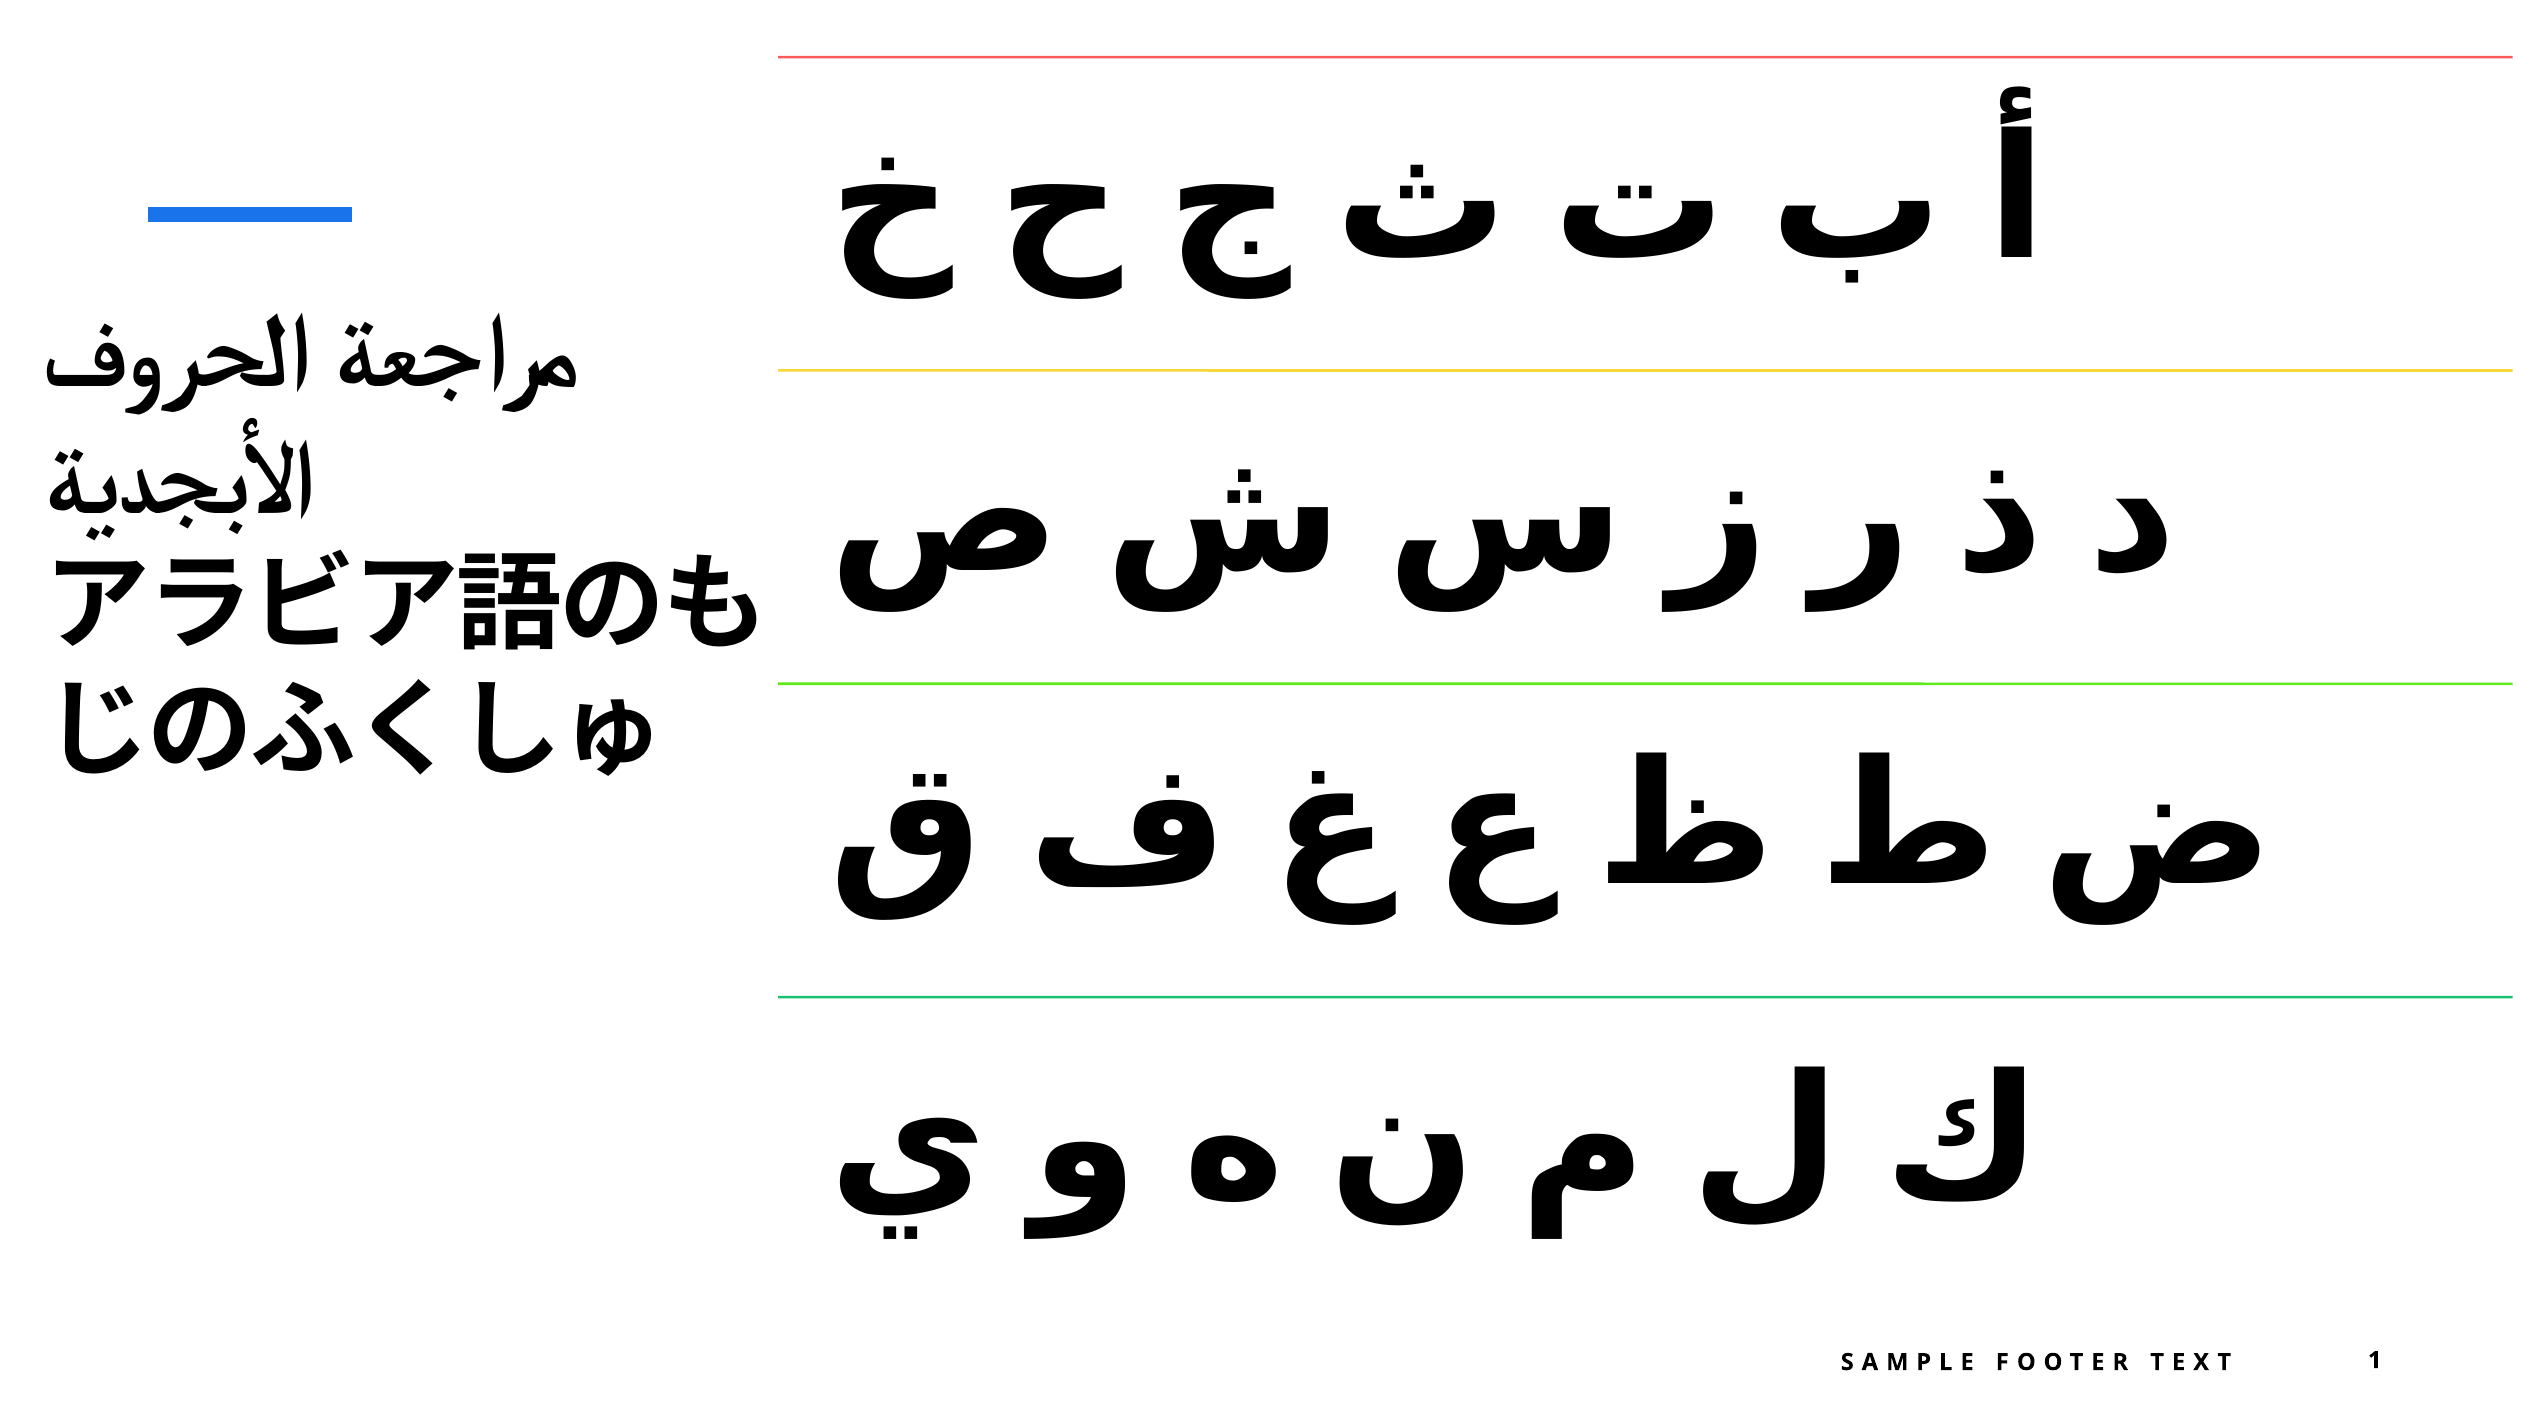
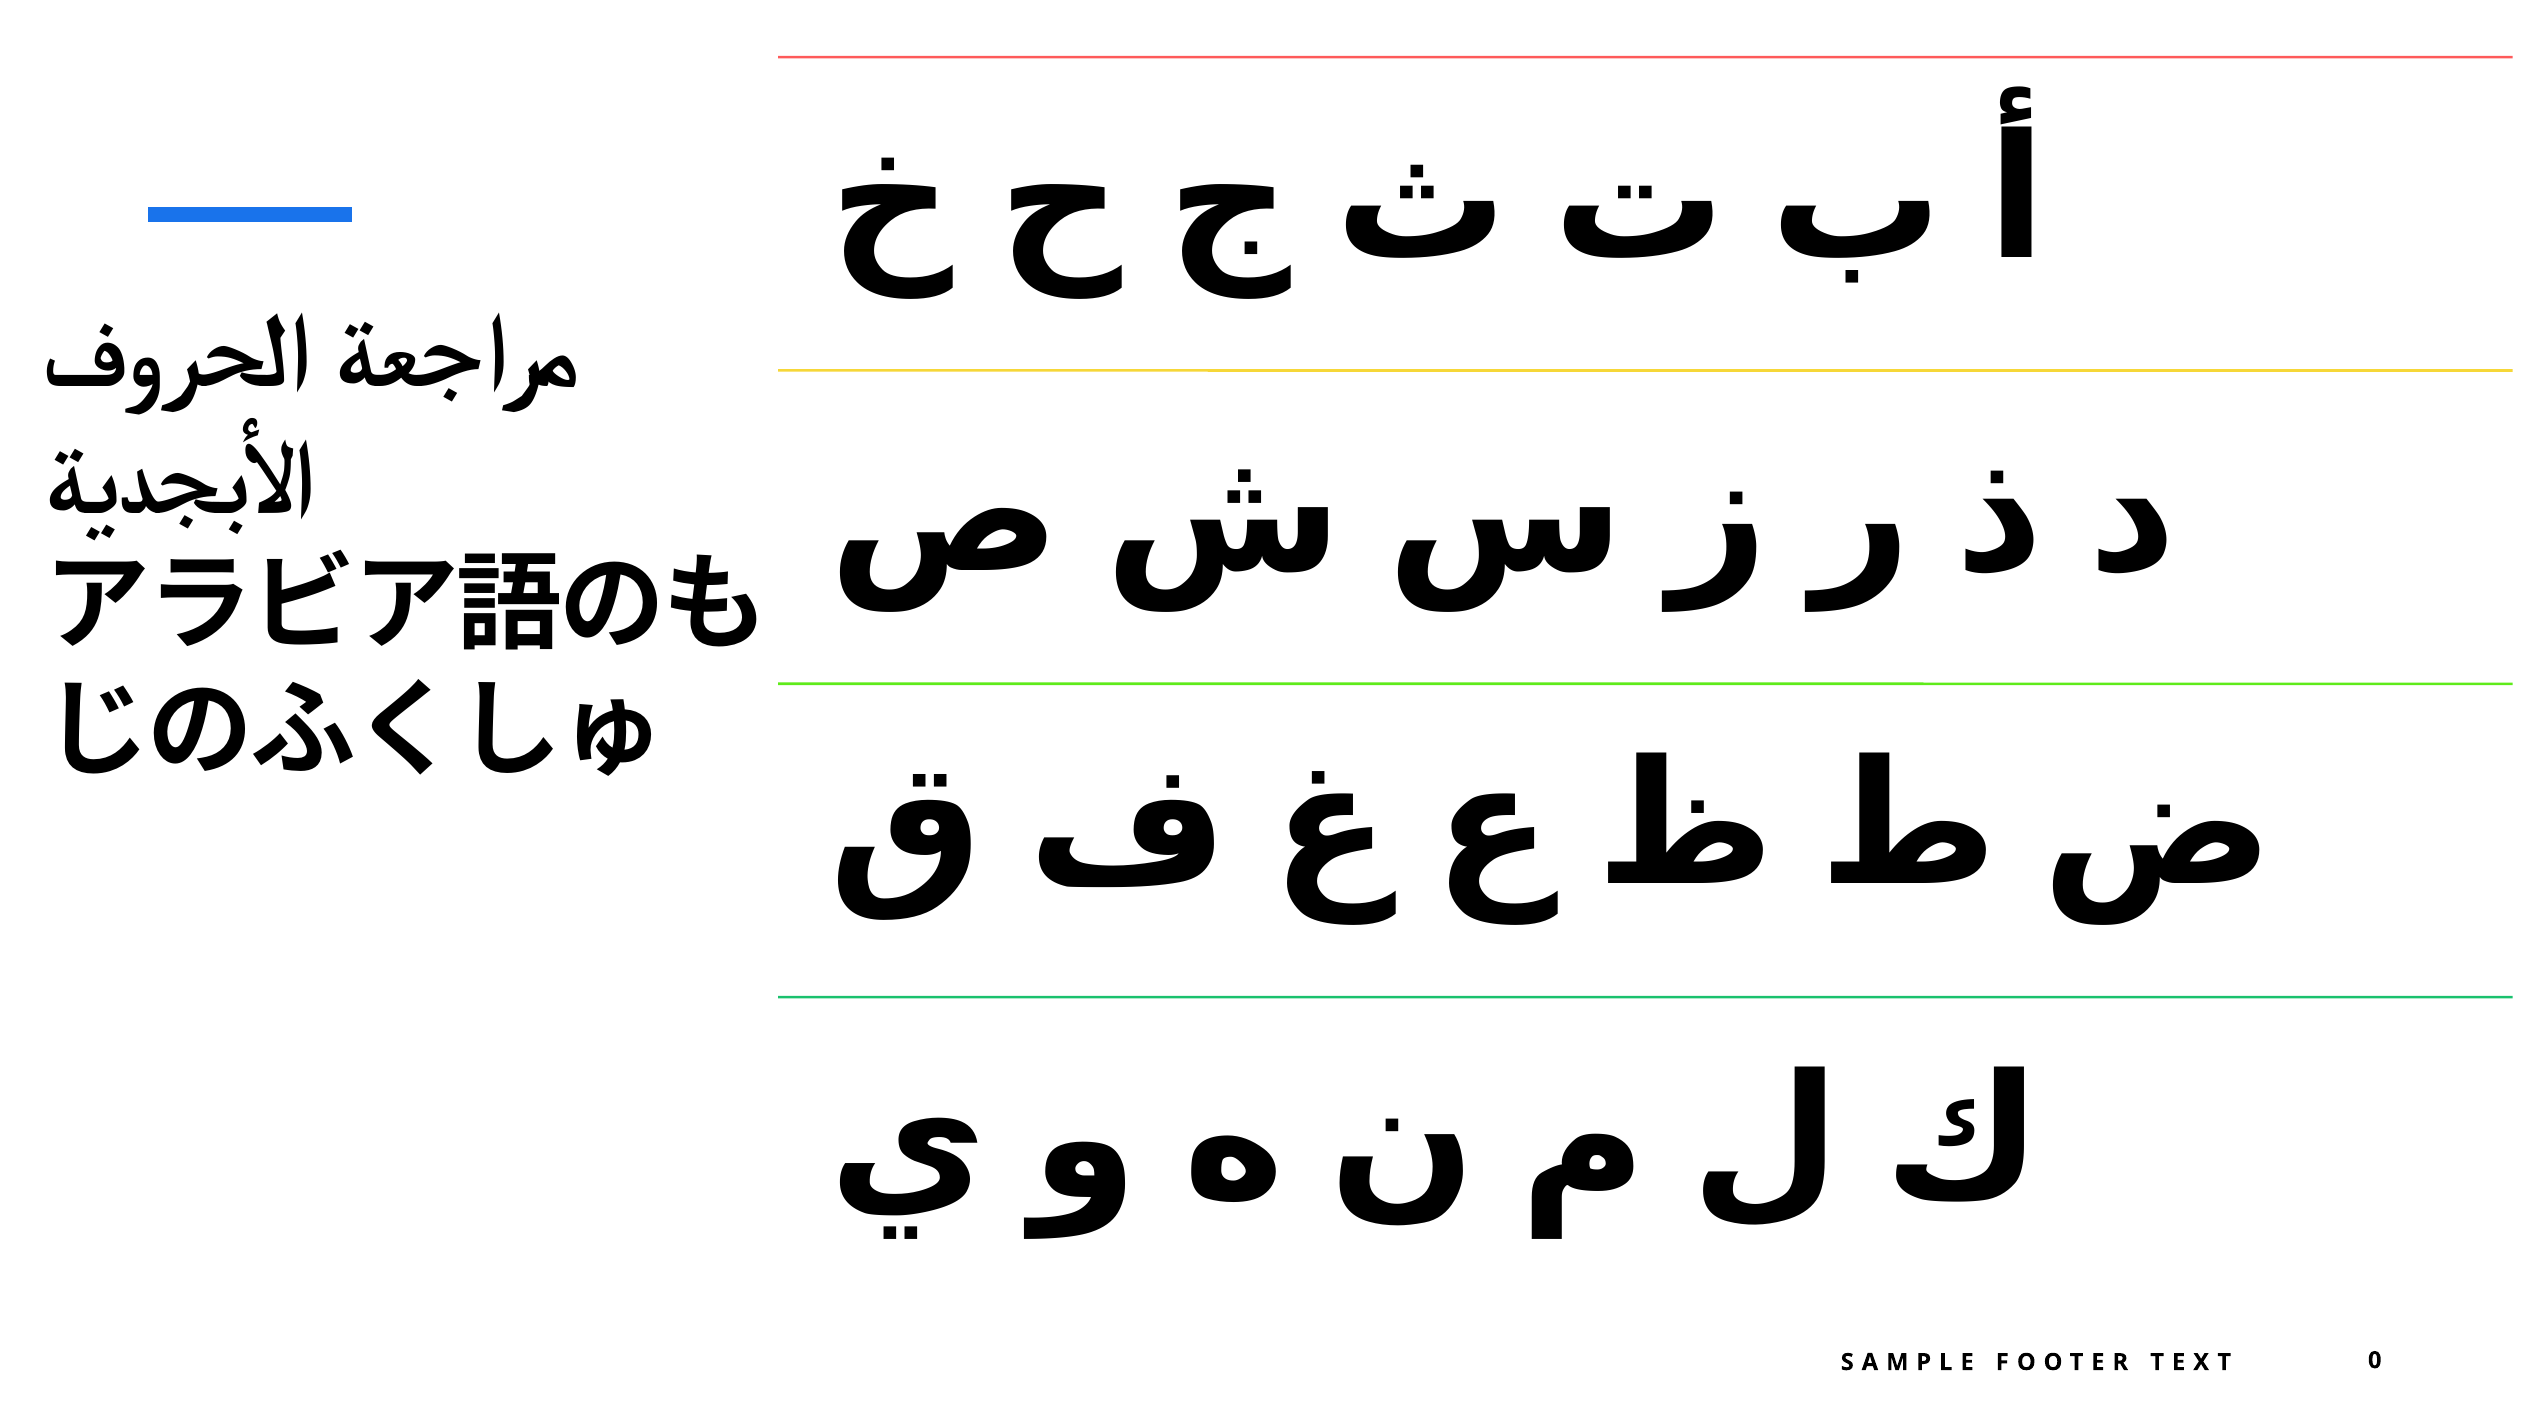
1: 1 -> 0 (2375, 1361)
